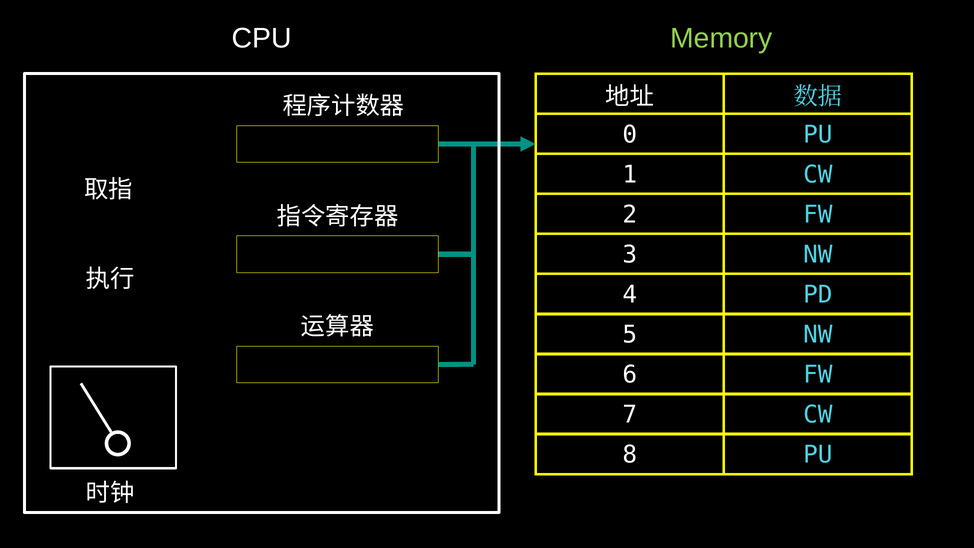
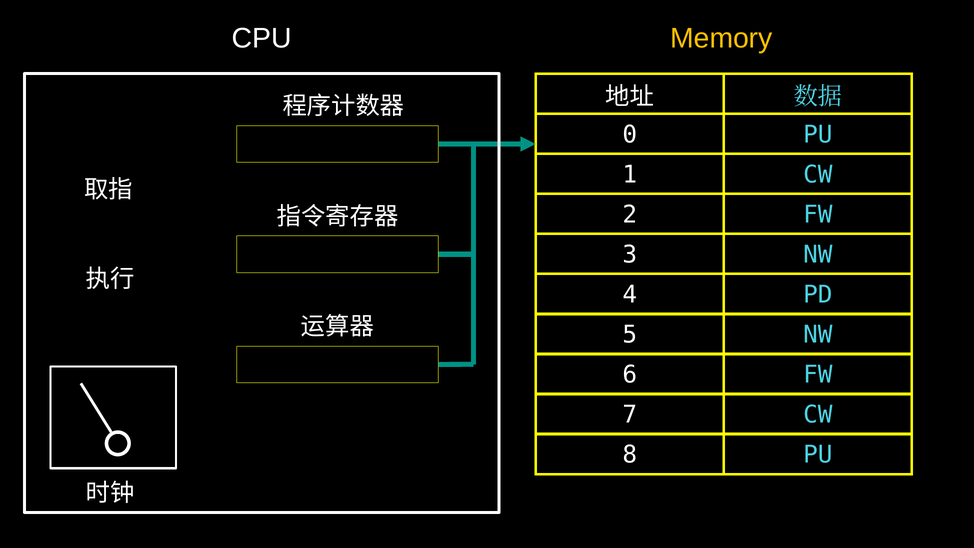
Memory colour: light green -> yellow (721, 38)
